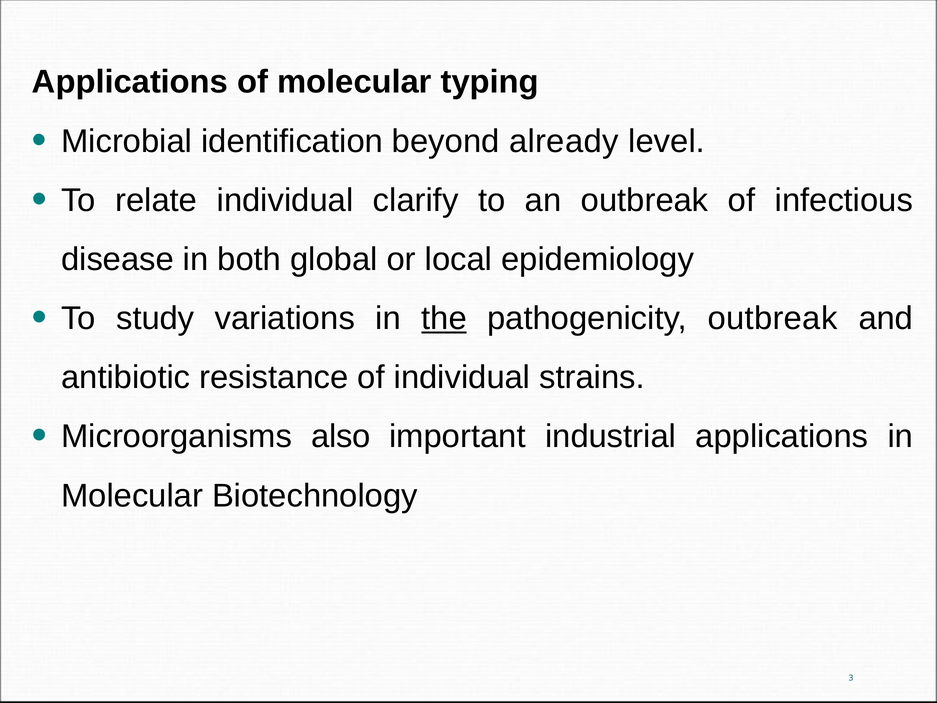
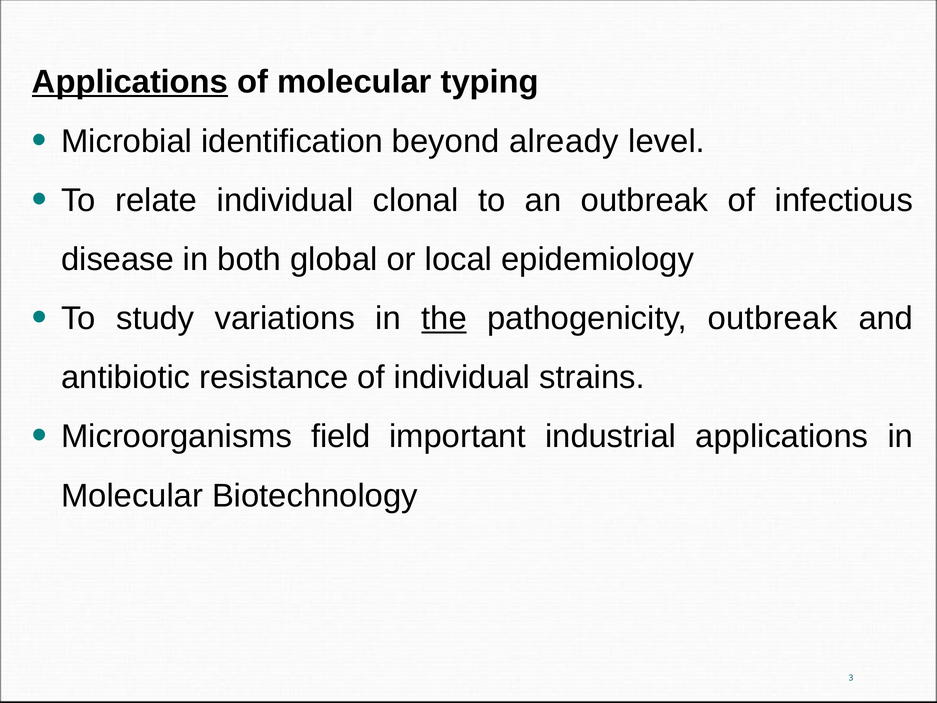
Applications underline: none -> present (130, 82)
clarify: clarify -> clonal (416, 200)
also: also -> field (341, 436)
